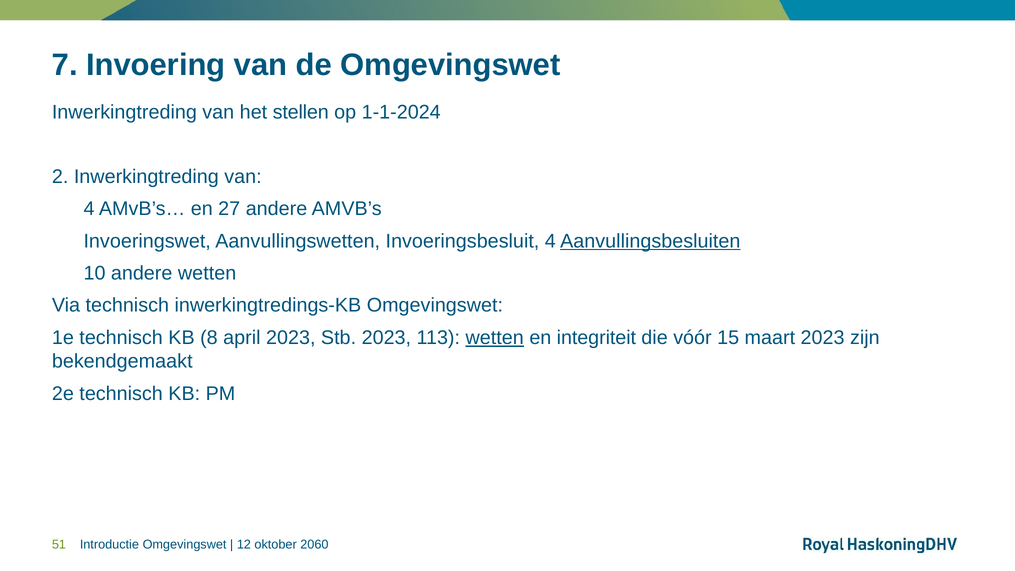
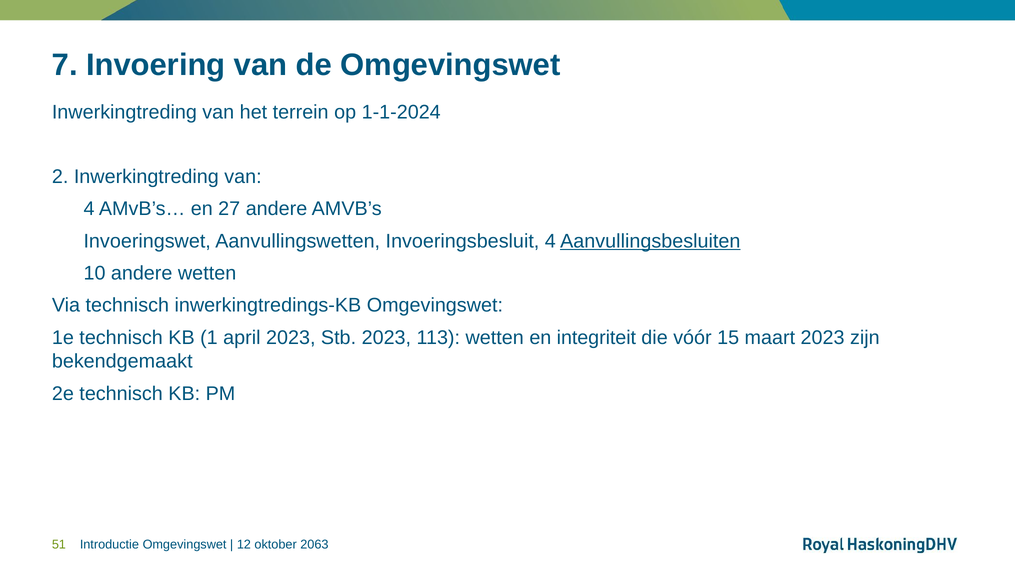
stellen: stellen -> terrein (301, 112)
8: 8 -> 1 (209, 338)
wetten underline: present -> none (495, 338)
2060: 2060 -> 2063 (314, 545)
